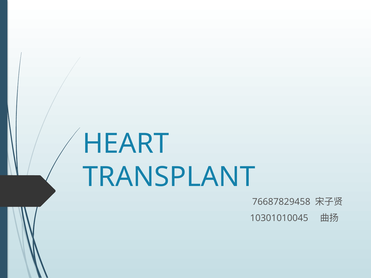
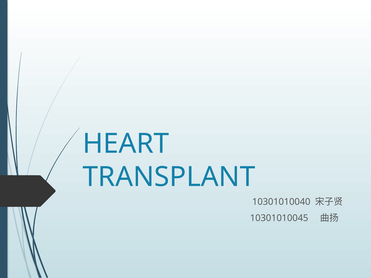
76687829458: 76687829458 -> 10301010040 (281, 202)
